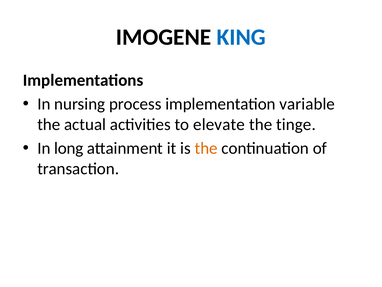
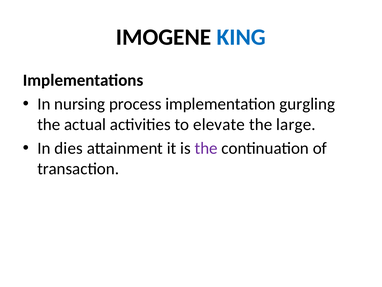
variable: variable -> gurgling (307, 104)
tinge: tinge -> large (296, 124)
long: long -> dies (69, 148)
the colour: orange -> purple (206, 148)
